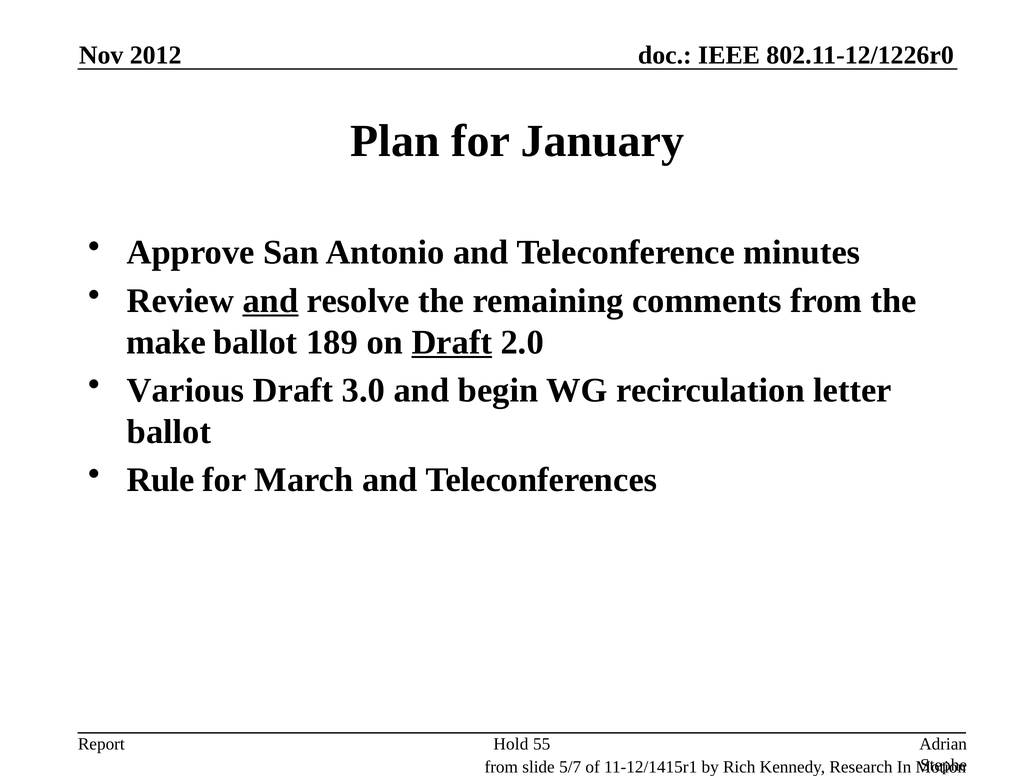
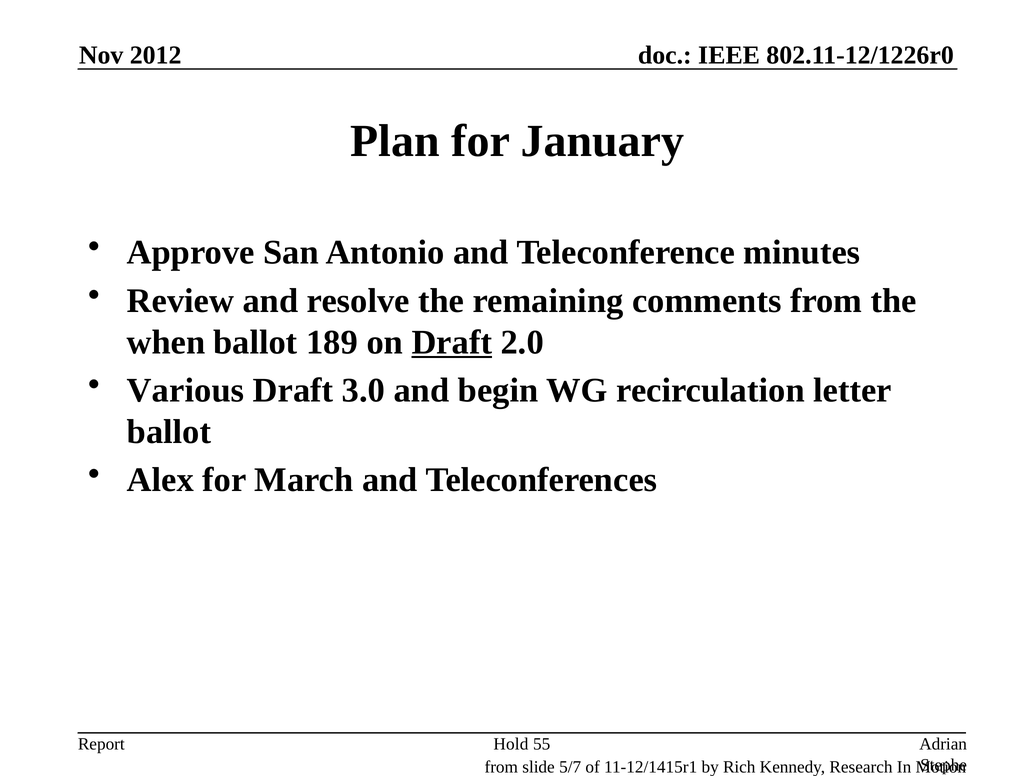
and underline: present -> none (270, 301)
make: make -> when (166, 342)
Rule: Rule -> Alex (160, 480)
